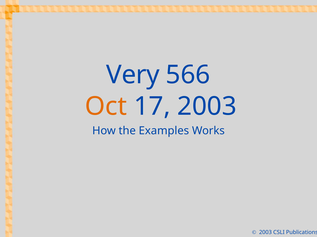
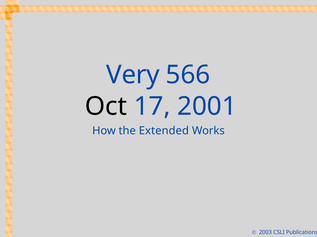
Oct colour: orange -> black (106, 107)
17 2003: 2003 -> 2001 (207, 107)
Examples: Examples -> Extended (164, 131)
